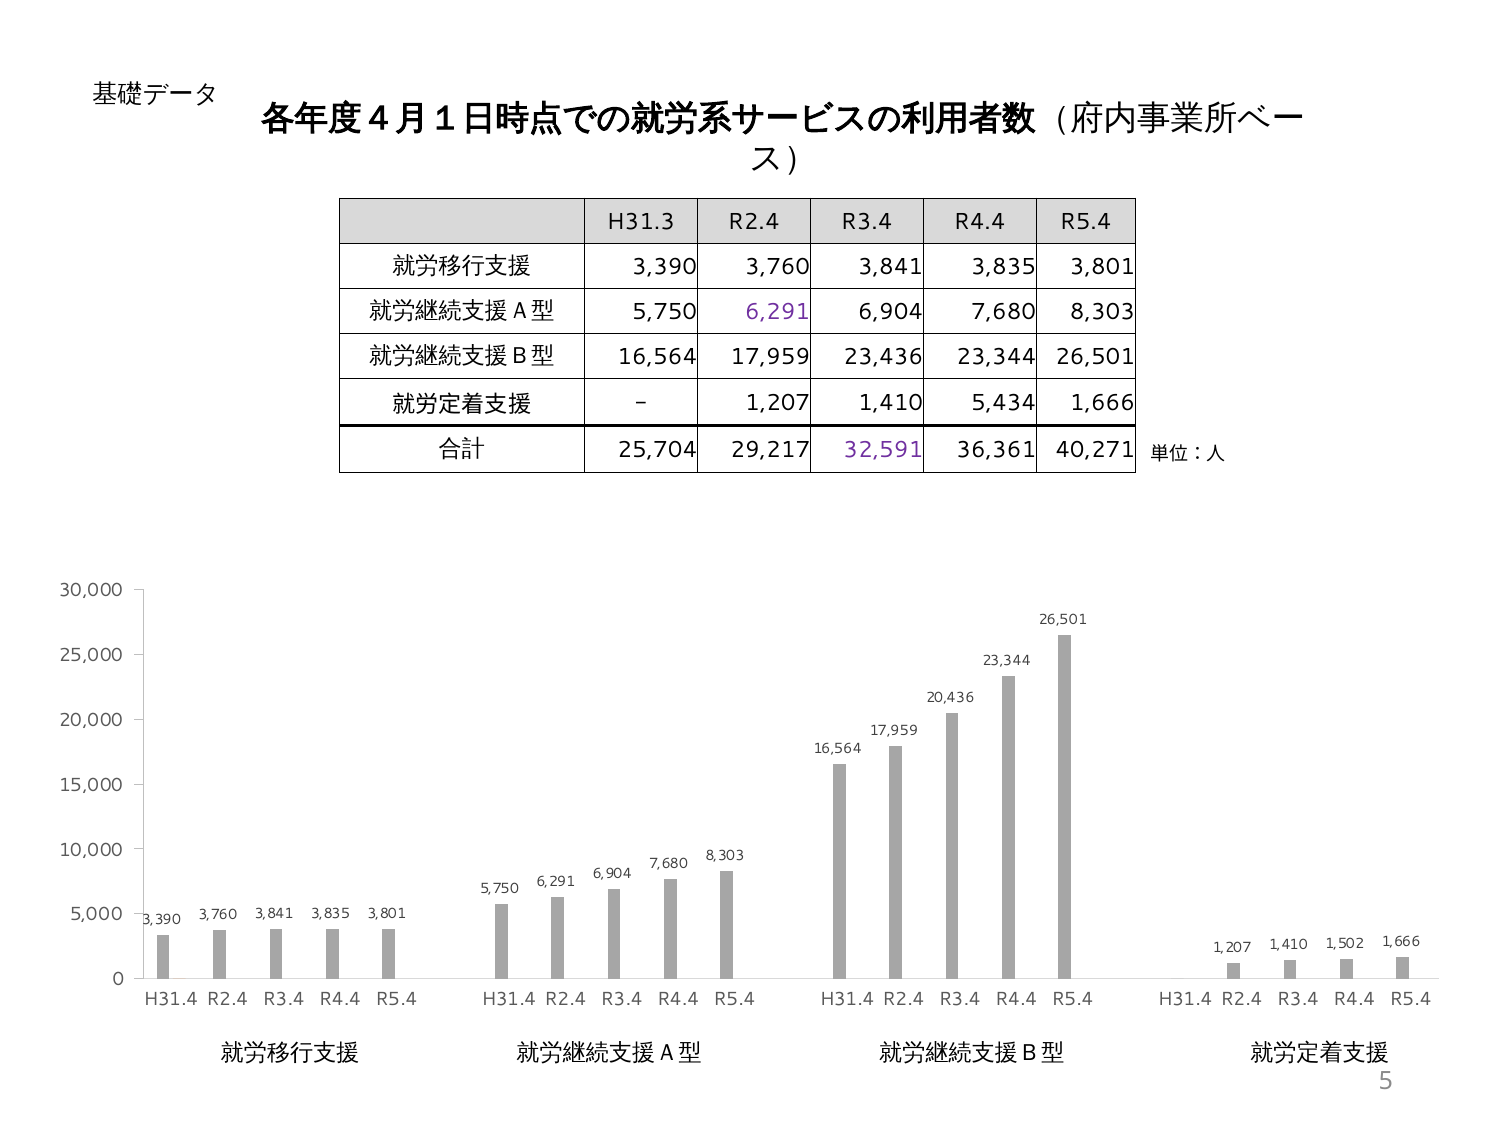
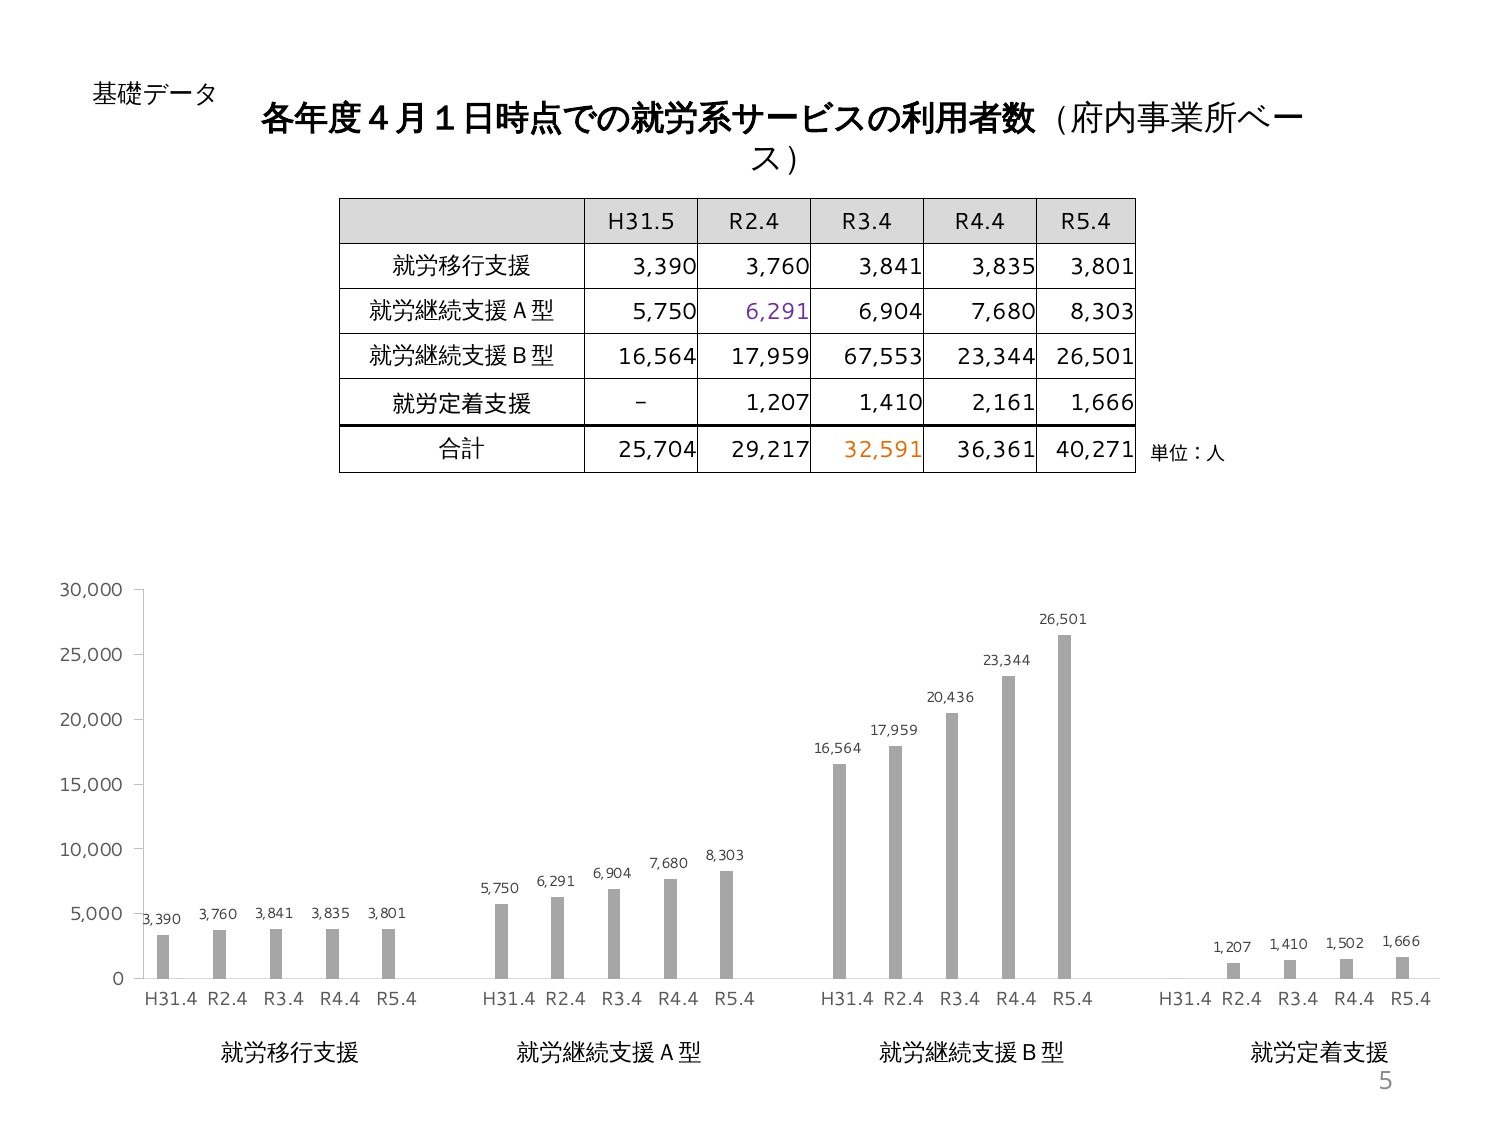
H31.3: H31.3 -> H31.5 (641, 222)
23,436: 23,436 -> 67,553 (883, 357)
5,434: 5,434 -> 2,161 (1004, 403)
32,591 colour: purple -> orange (883, 450)
